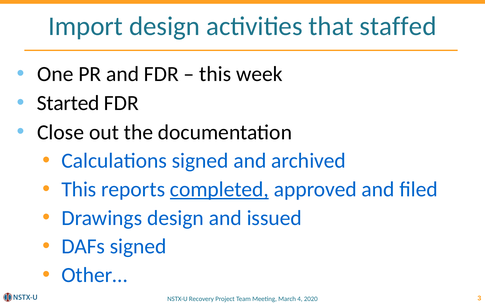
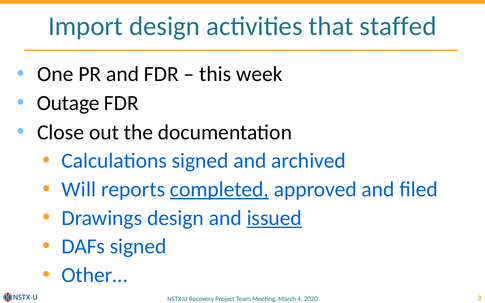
Started: Started -> Outage (68, 103)
This: This -> Will (79, 189)
issued underline: none -> present (274, 218)
